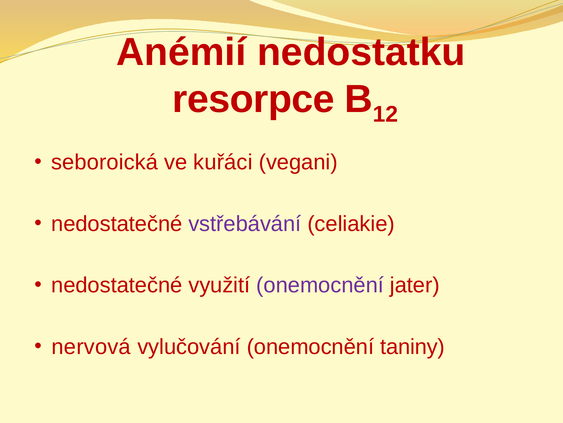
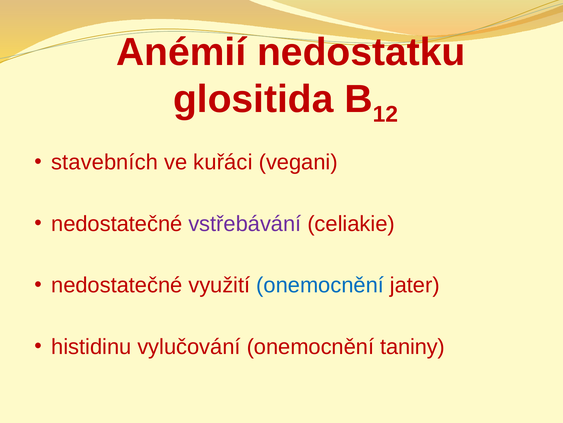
resorpce: resorpce -> glositida (253, 99)
seboroická: seboroická -> stavebních (105, 162)
onemocnění colour: purple -> blue (320, 285)
nervová: nervová -> histidinu (91, 346)
